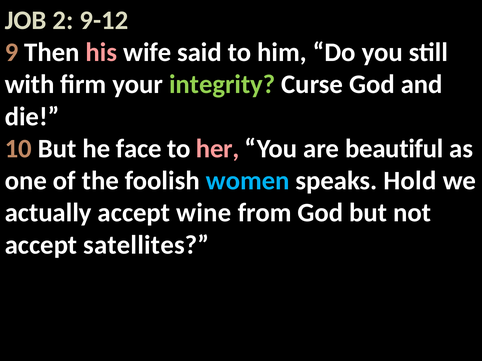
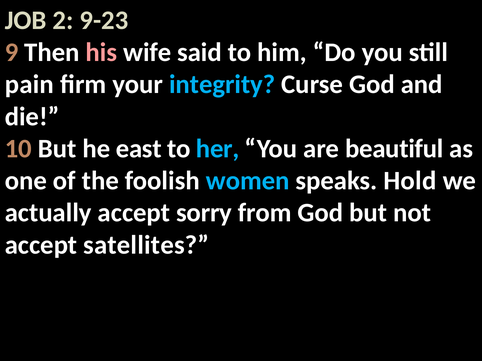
9-12: 9-12 -> 9-23 (104, 20)
with: with -> pain (29, 85)
integrity colour: light green -> light blue (222, 85)
face: face -> east (139, 149)
her colour: pink -> light blue (218, 149)
wine: wine -> sorry (204, 213)
